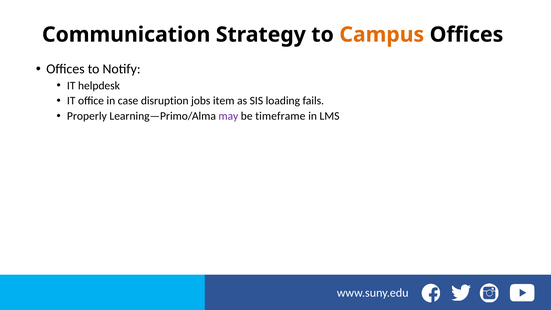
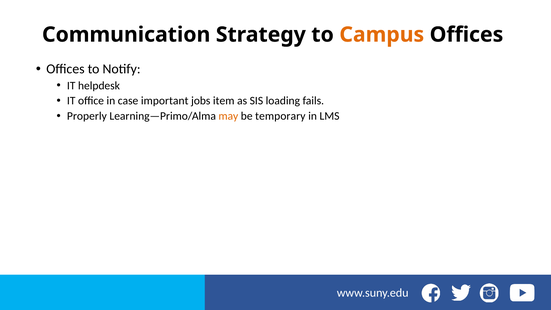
disruption: disruption -> important (165, 101)
may colour: purple -> orange (228, 116)
timeframe: timeframe -> temporary (280, 116)
